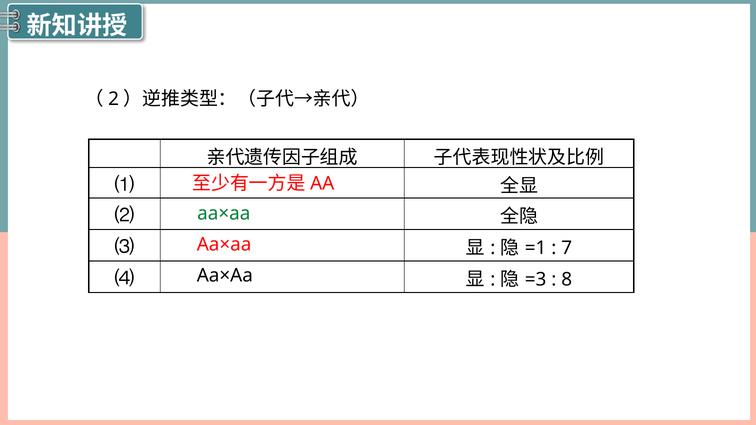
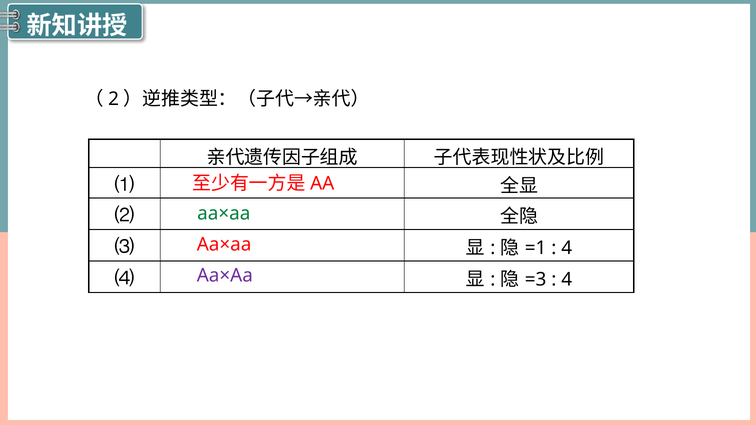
7: 7 -> 4 (567, 248)
Aa×Aa colour: black -> purple (225, 276)
8: 8 -> 4 (567, 280)
